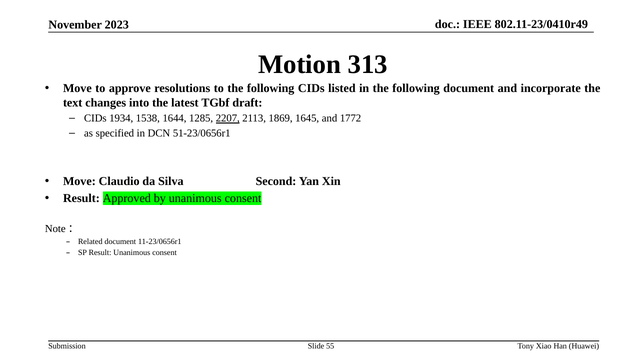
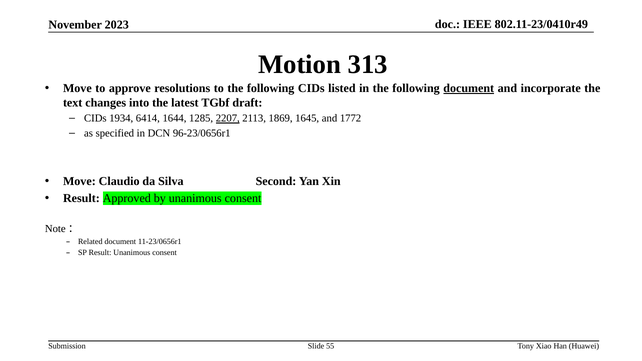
document underline: none -> present (469, 88)
1538: 1538 -> 6414 (148, 118)
51-23/0656r1: 51-23/0656r1 -> 96-23/0656r1 (202, 133)
